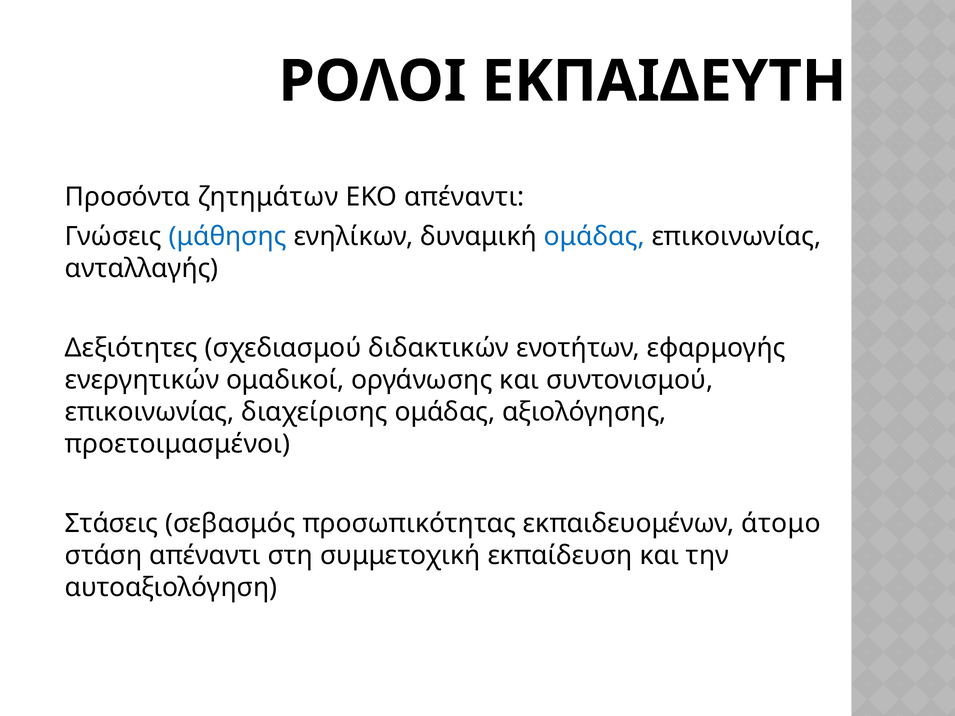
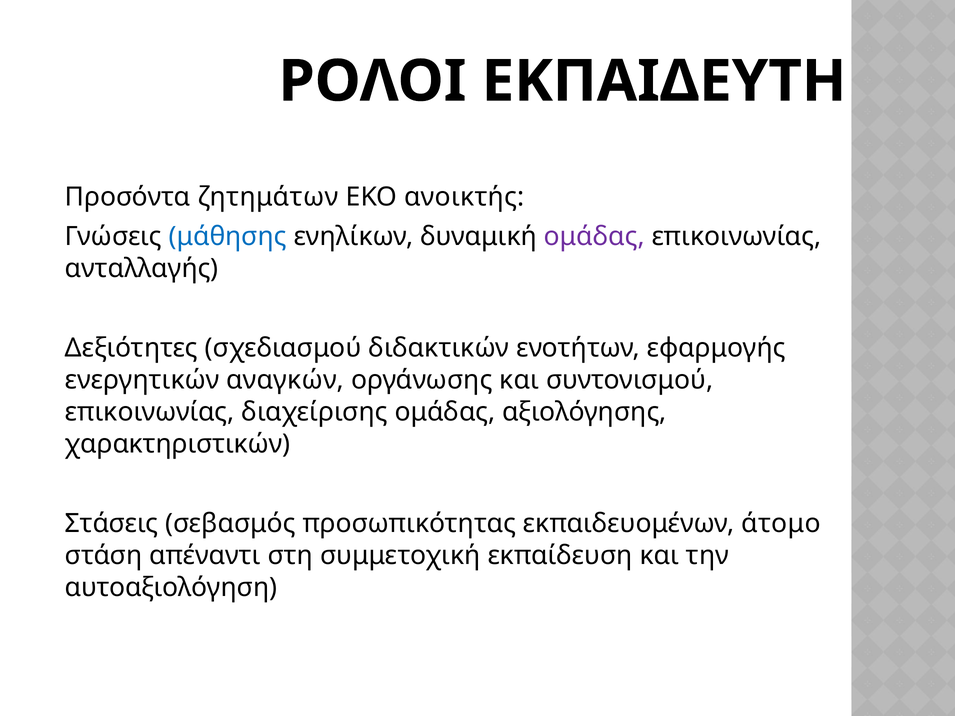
ΕΚΟ απέναντι: απέναντι -> ανοικτής (464, 197)
ομάδας colour: blue -> purple (594, 237)
ομαδικοί: ομαδικοί -> αναγκών (285, 380)
προετοιμασμένοι: προετοιμασμένοι -> χαρακτηριστικών (178, 444)
